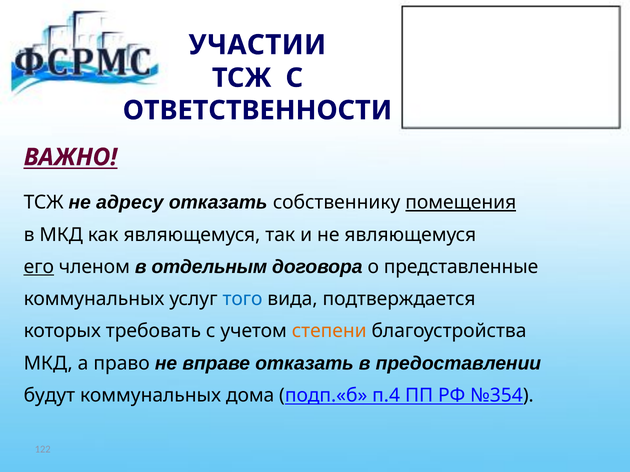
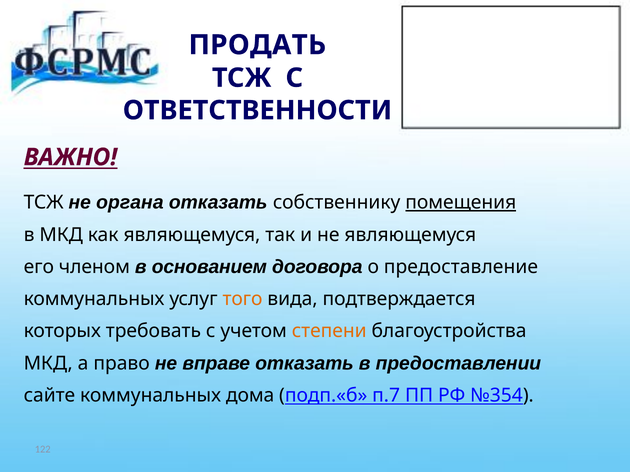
УЧАСТИИ: УЧАСТИИ -> ПРОДАТЬ (257, 45)
адресу: адресу -> органа (130, 203)
его underline: present -> none (39, 267)
отдельным: отдельным -> основанием (209, 267)
представленные: представленные -> предоставление (461, 267)
того colour: blue -> orange (243, 299)
будут: будут -> сайте (49, 396)
п.4: п.4 -> п.7 (386, 396)
